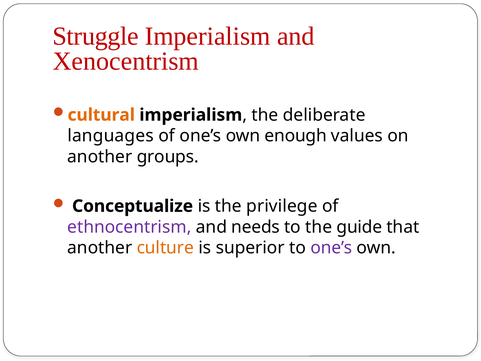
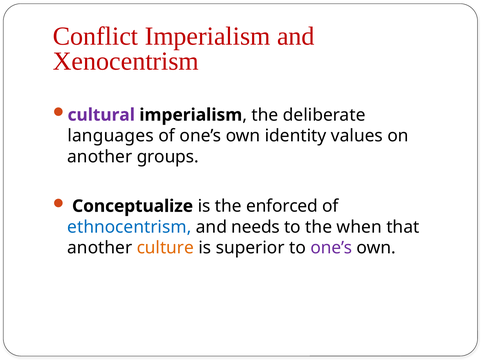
Struggle: Struggle -> Conflict (95, 36)
cultural colour: orange -> purple (101, 115)
enough: enough -> identity (296, 136)
privilege: privilege -> enforced (282, 206)
ethnocentrism colour: purple -> blue (129, 227)
guide: guide -> when (359, 227)
